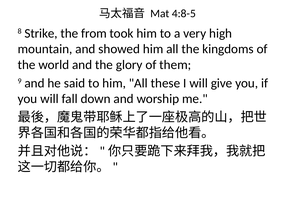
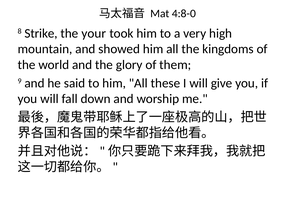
4:8-5: 4:8-5 -> 4:8-0 (184, 14)
from: from -> your (94, 33)
